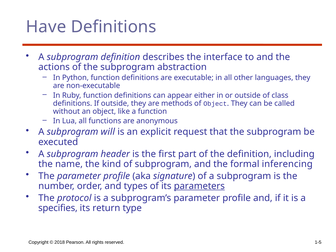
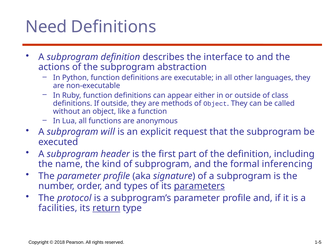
Have: Have -> Need (46, 27)
specifies: specifies -> facilities (58, 208)
return underline: none -> present (106, 208)
